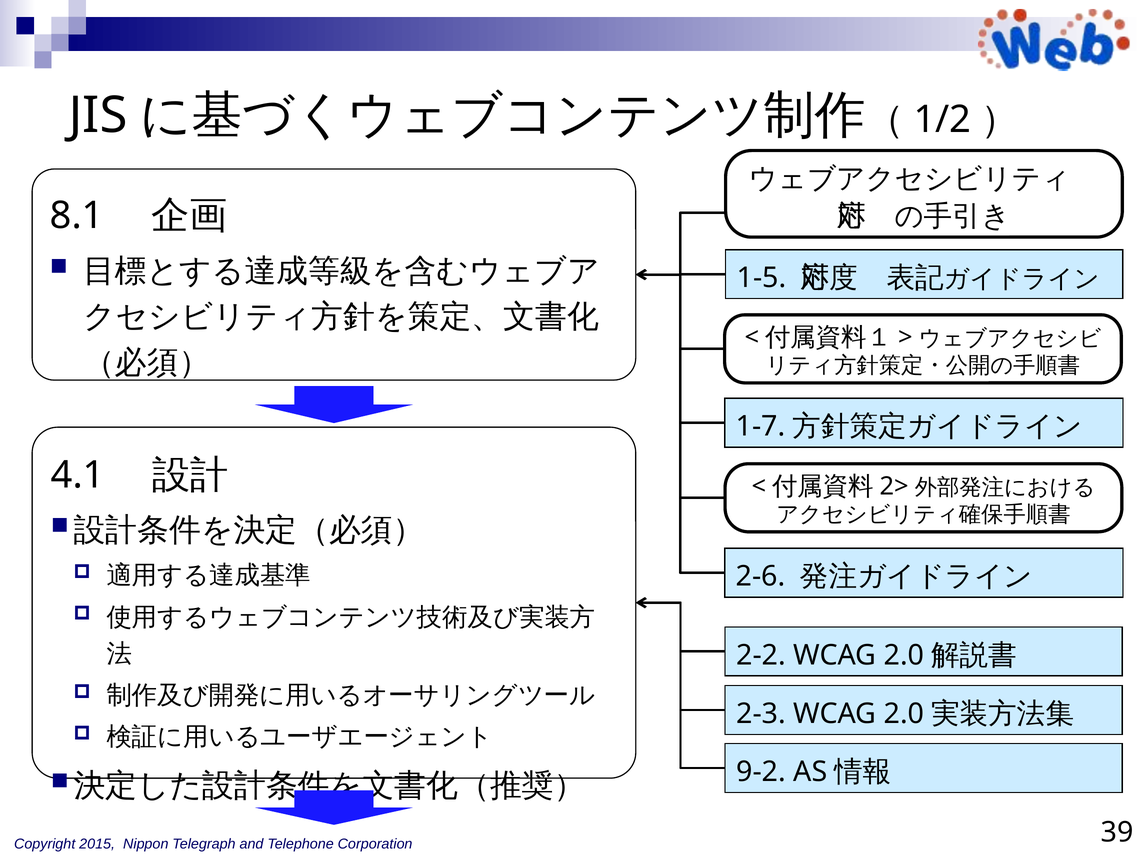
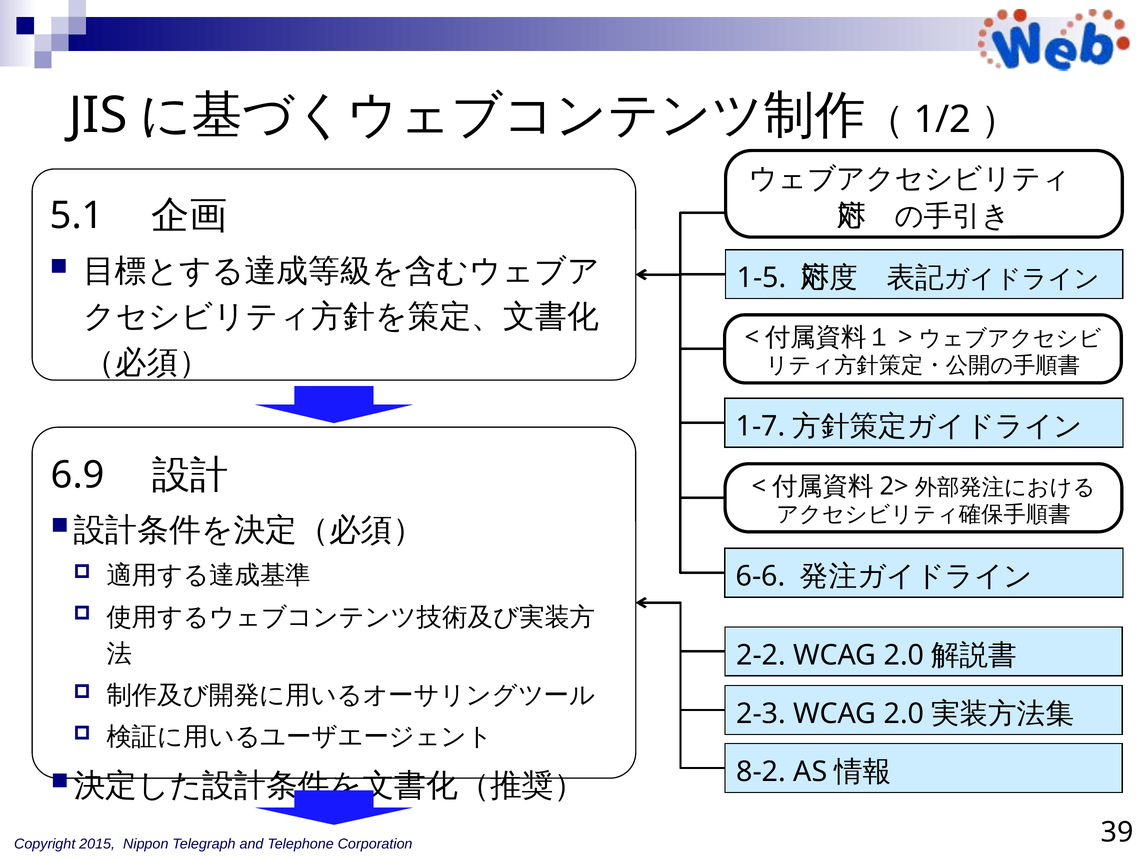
8.1: 8.1 -> 5.1 (77, 216)
4.1: 4.1 -> 6.9 (78, 475)
2-6: 2-6 -> 6-6 (761, 577)
9-2: 9-2 -> 8-2 (761, 772)
